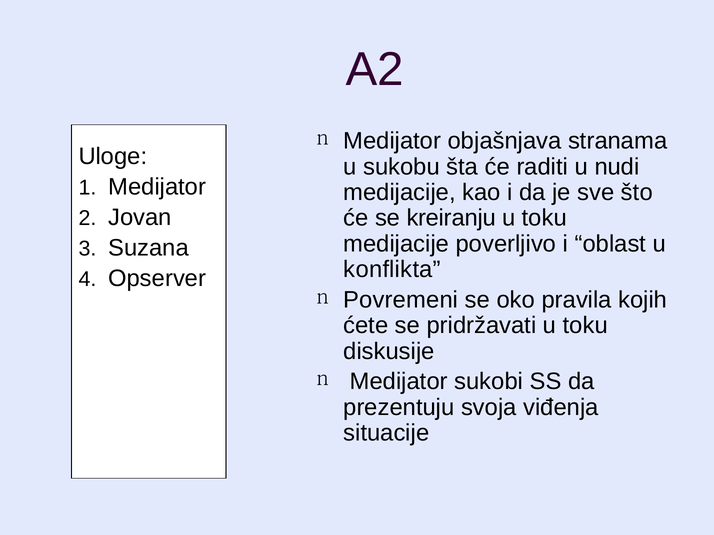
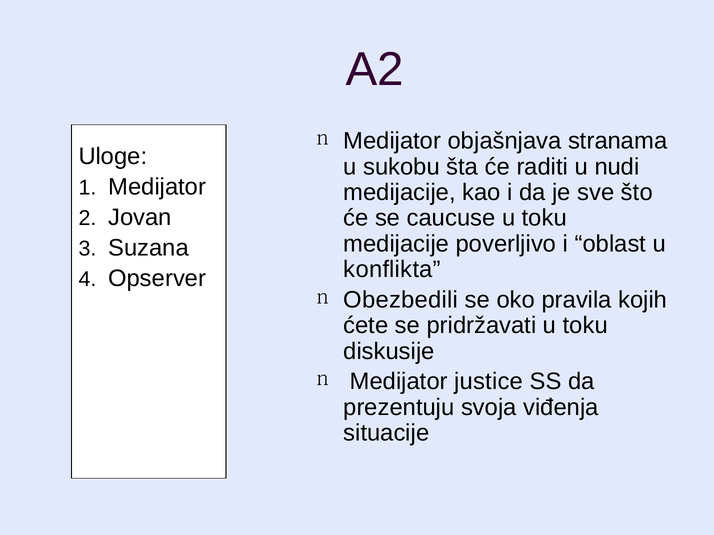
kreiranju: kreiranju -> caucuse (451, 218)
Povremeni: Povremeni -> Obezbedili (401, 300)
sukobi: sukobi -> justice (489, 382)
